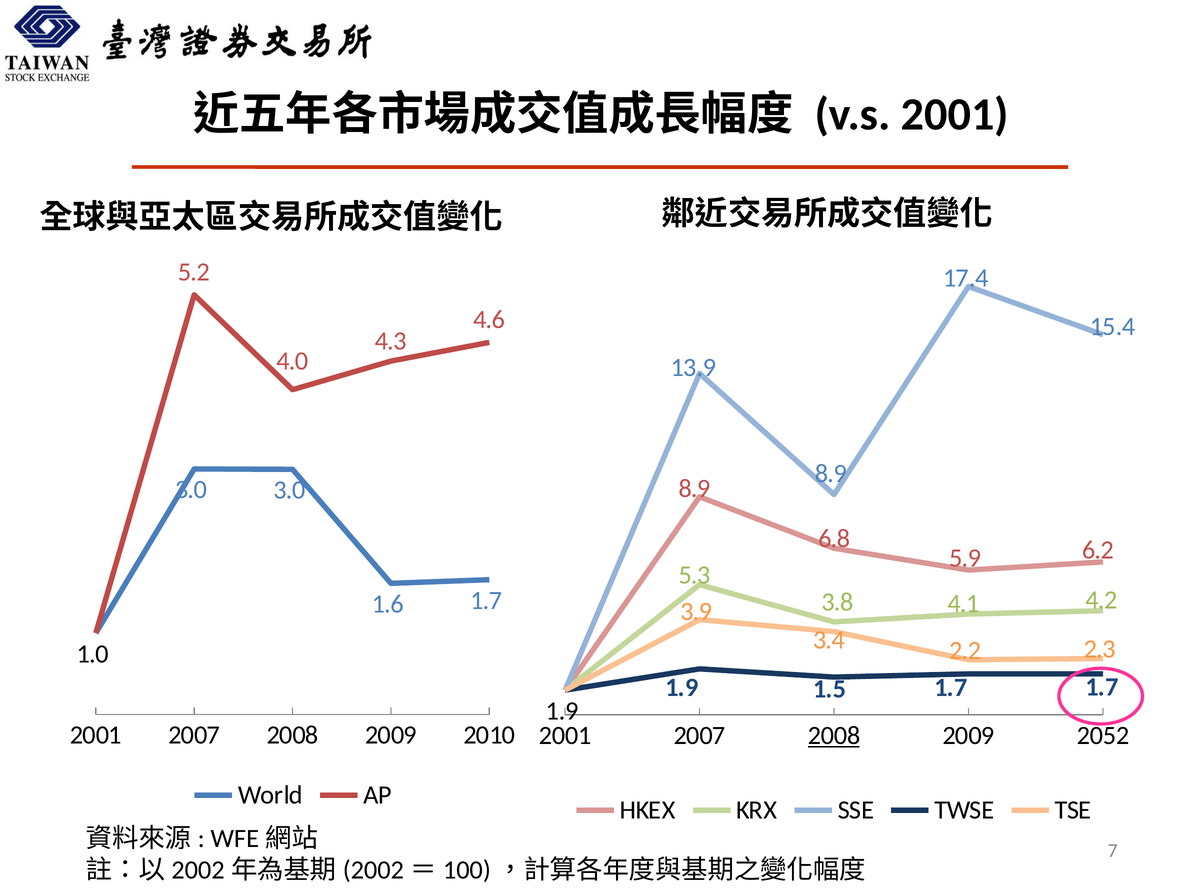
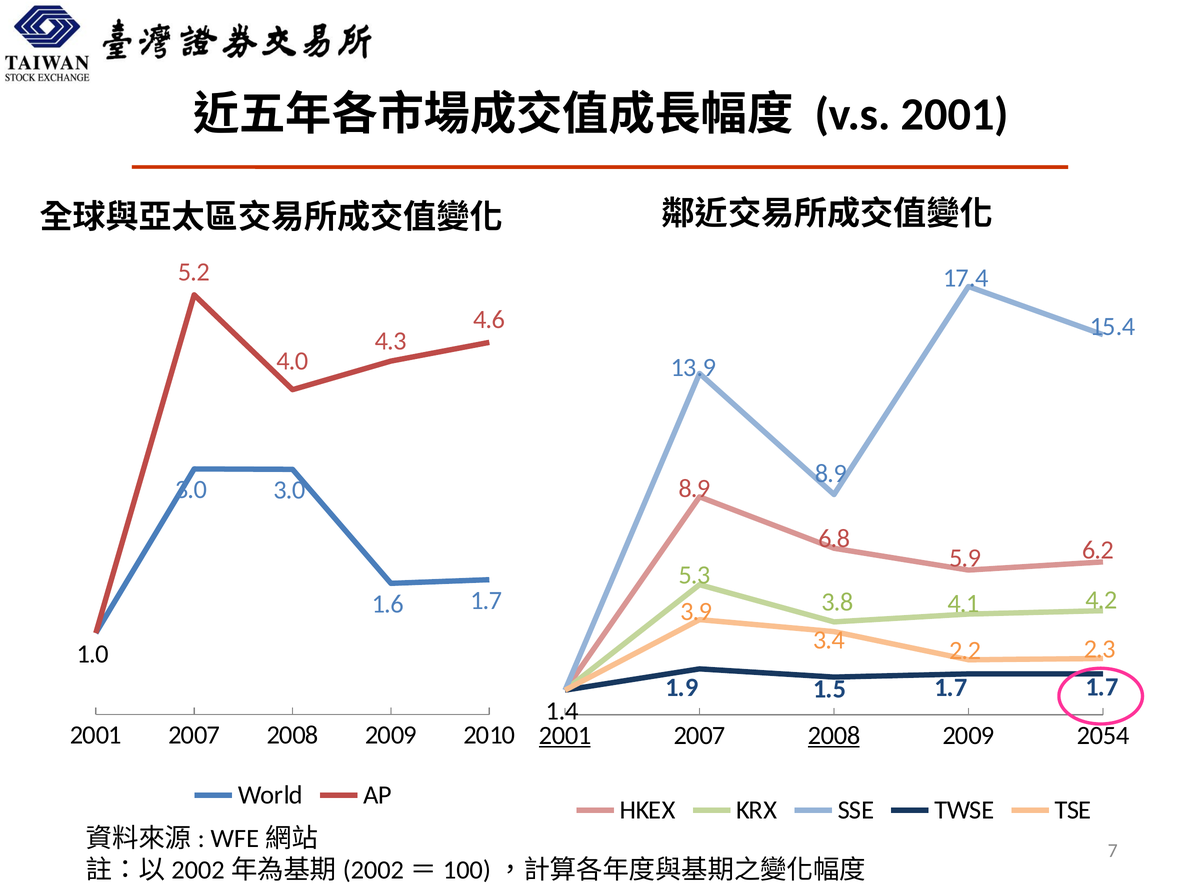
1.9: 1.9 -> 1.4 (562, 712)
2001 underline: none -> present (565, 736)
2052: 2052 -> 2054 (1103, 736)
